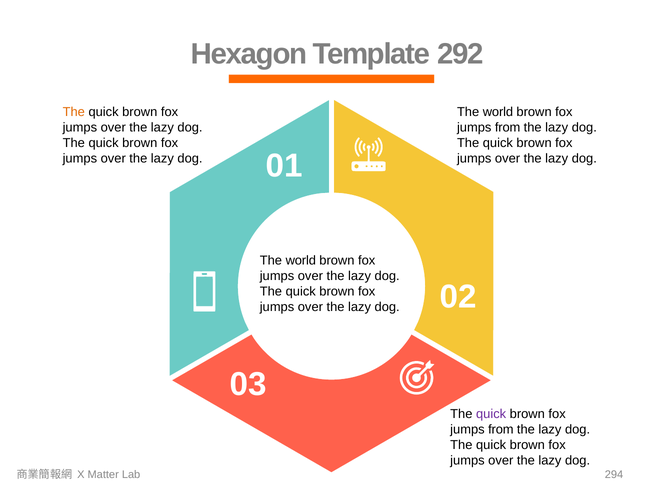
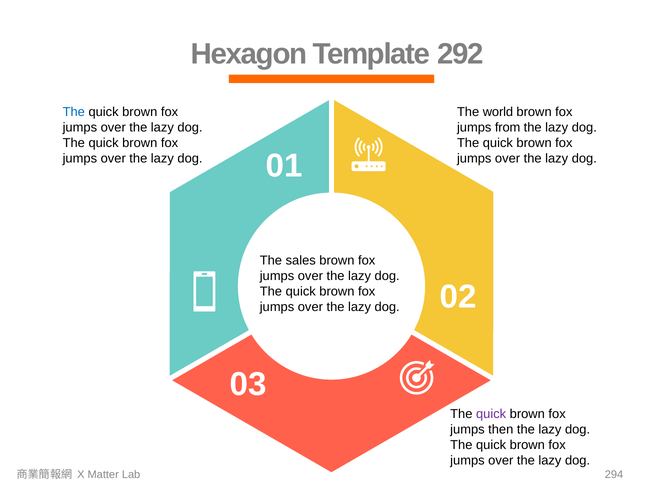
The colour: orange -> blue (74, 112)
world: world -> sales (301, 261)
from: from -> then (501, 430)
